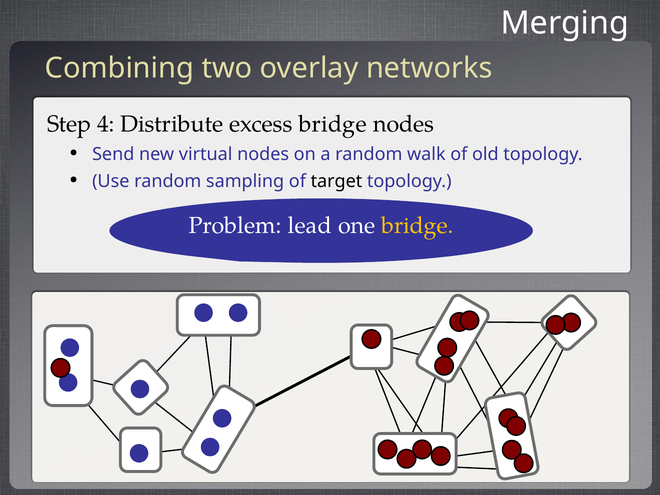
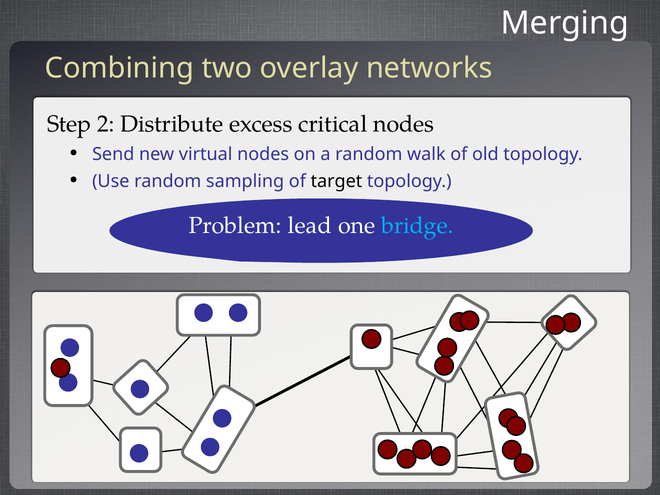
4: 4 -> 2 (106, 124)
excess bridge: bridge -> critical (333, 124)
bridge colour: yellow -> light blue (417, 226)
